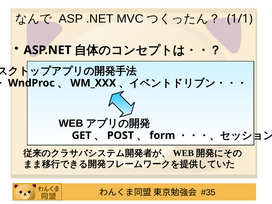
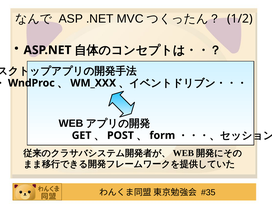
1/1: 1/1 -> 1/2 (240, 19)
